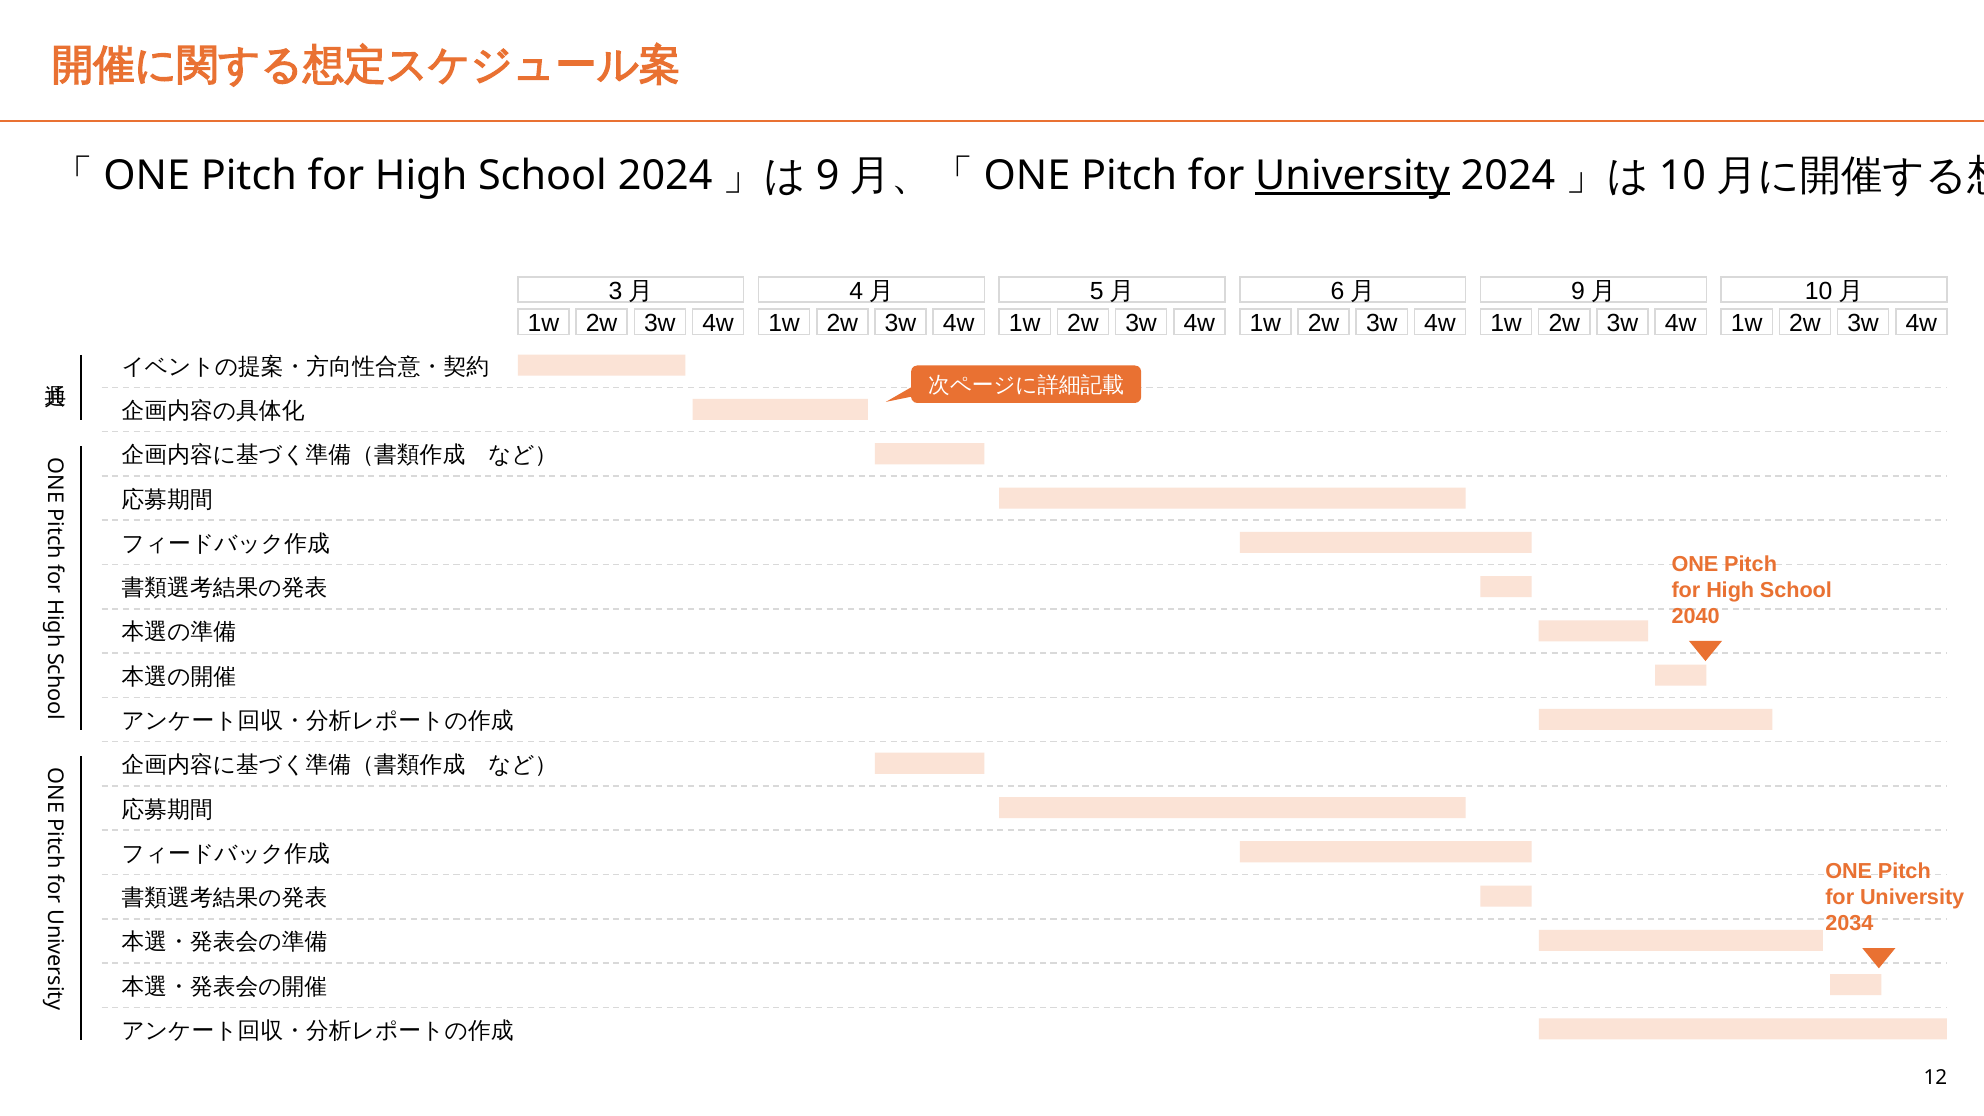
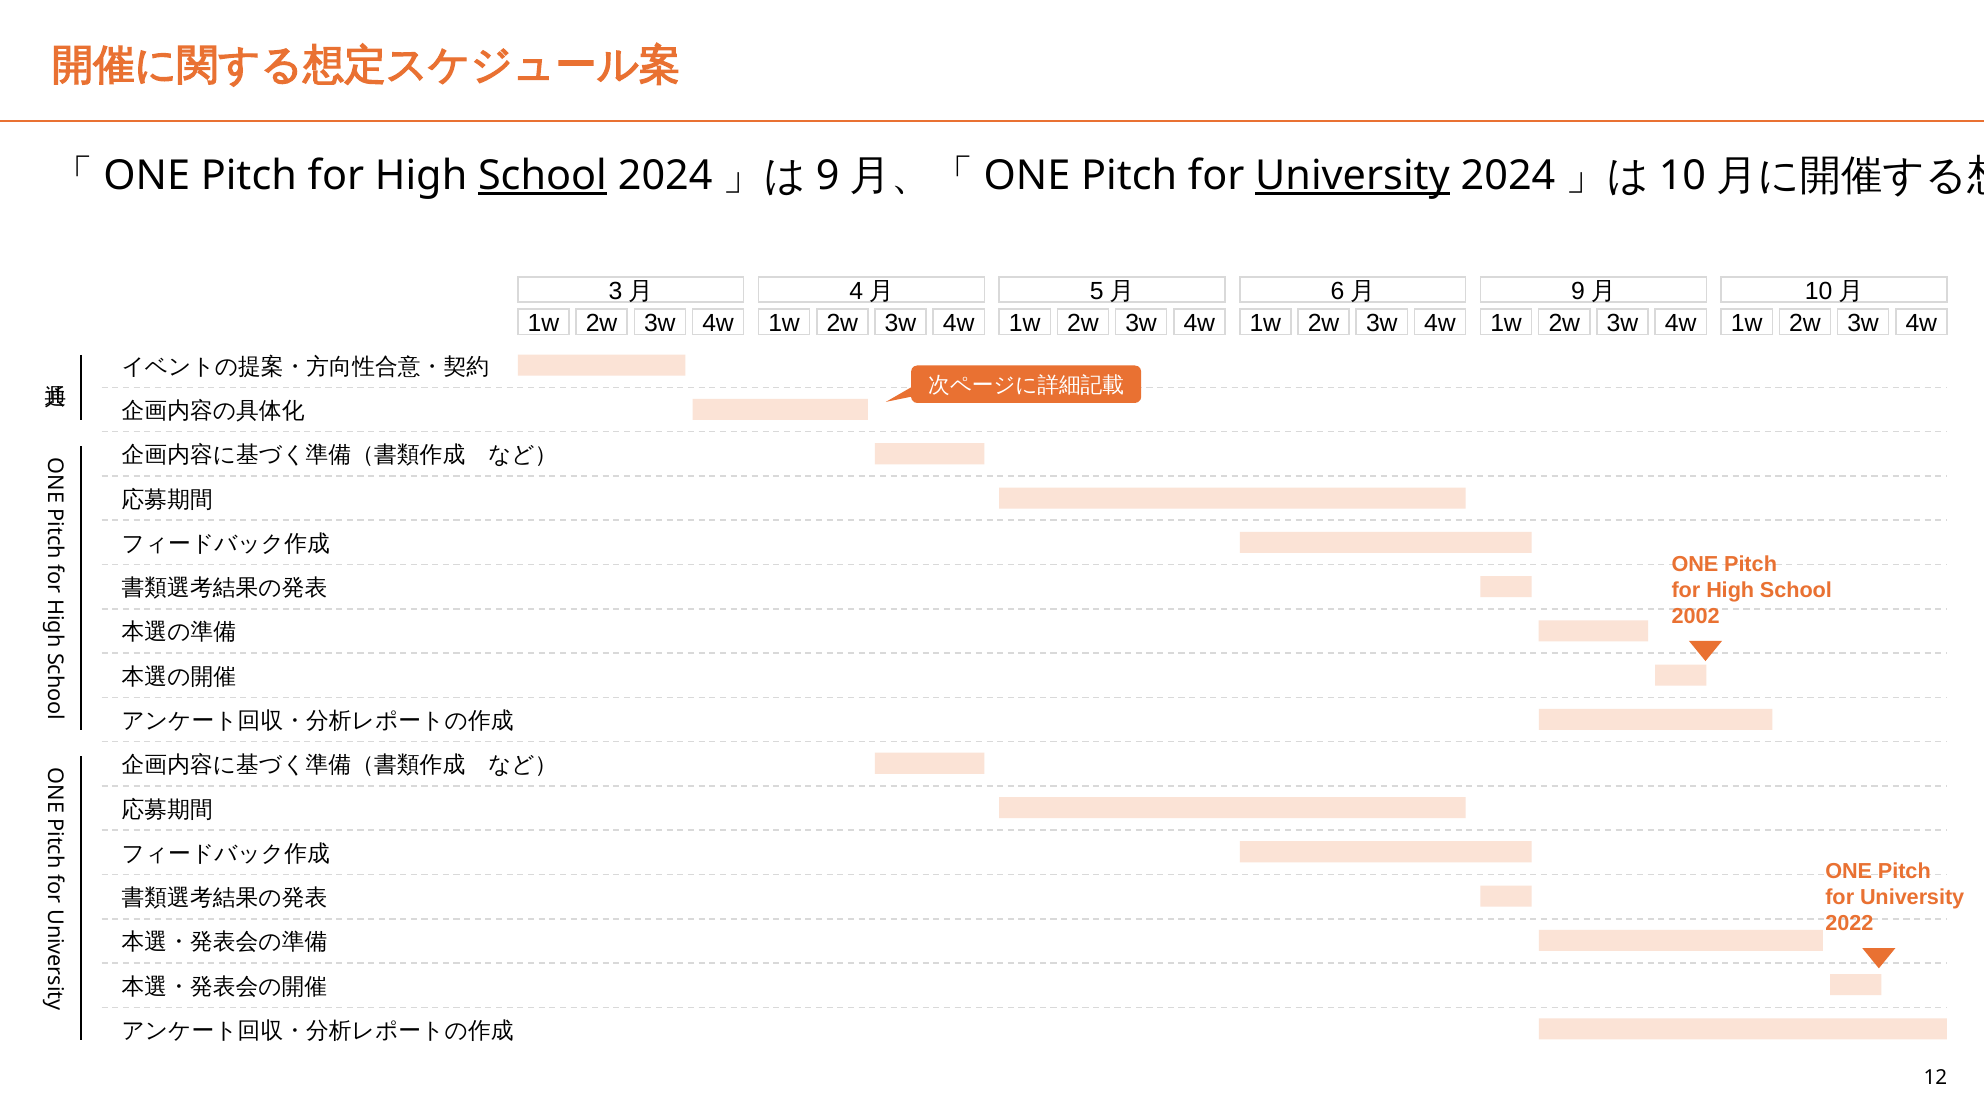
School underline: none -> present (542, 176)
2040: 2040 -> 2002 (1696, 616)
2034: 2034 -> 2022 (1849, 924)
